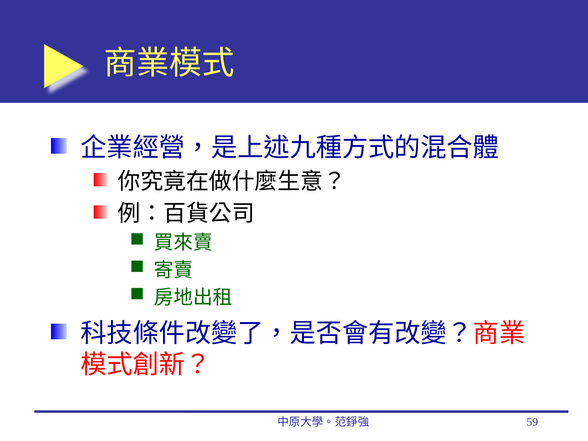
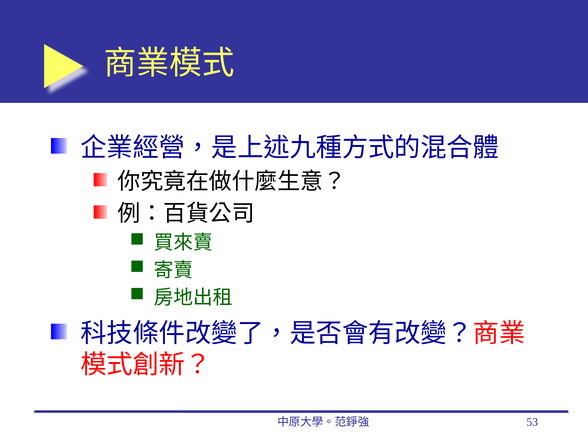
59: 59 -> 53 (532, 422)
